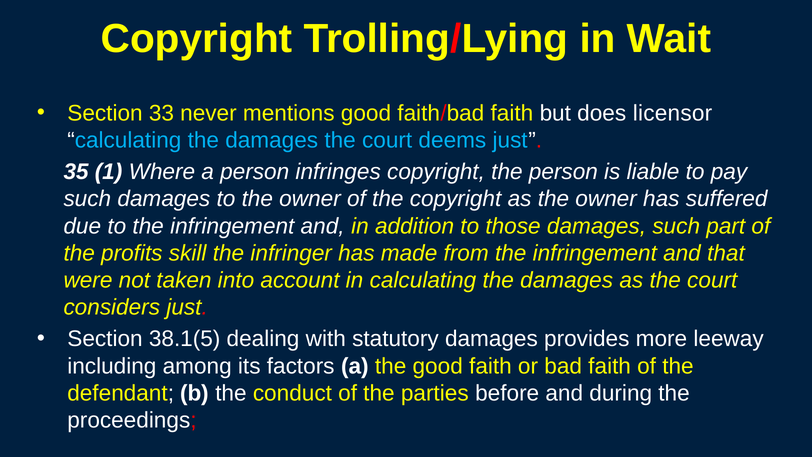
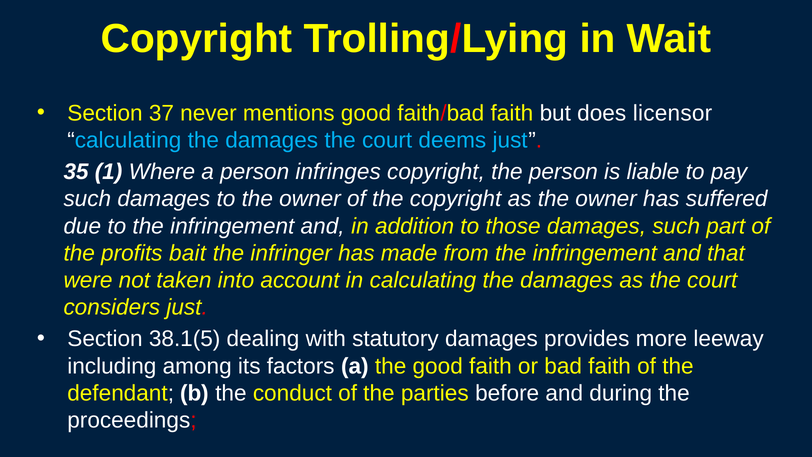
33: 33 -> 37 (161, 113)
skill: skill -> bait (188, 253)
